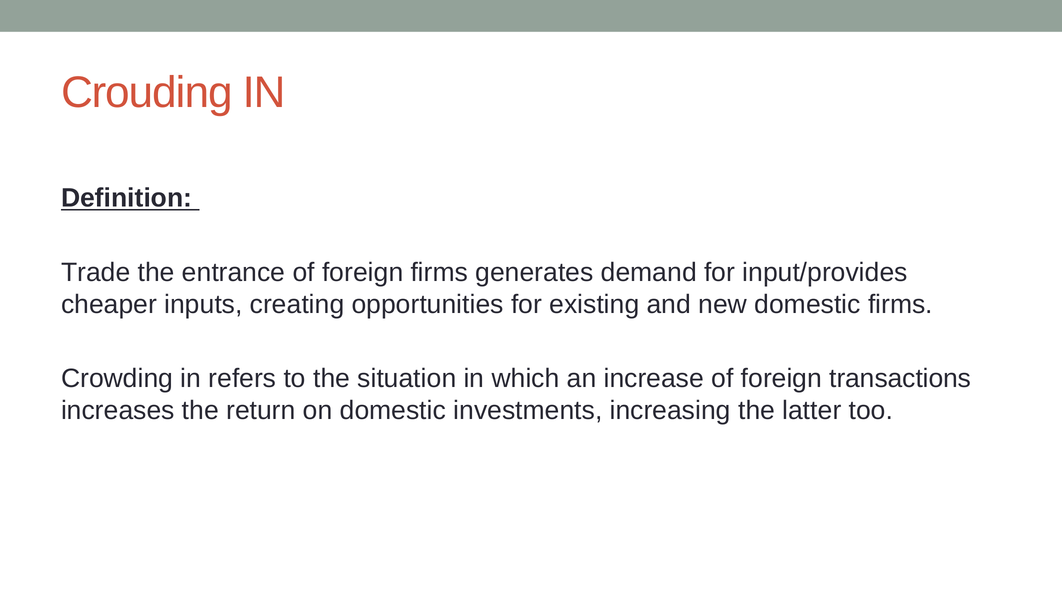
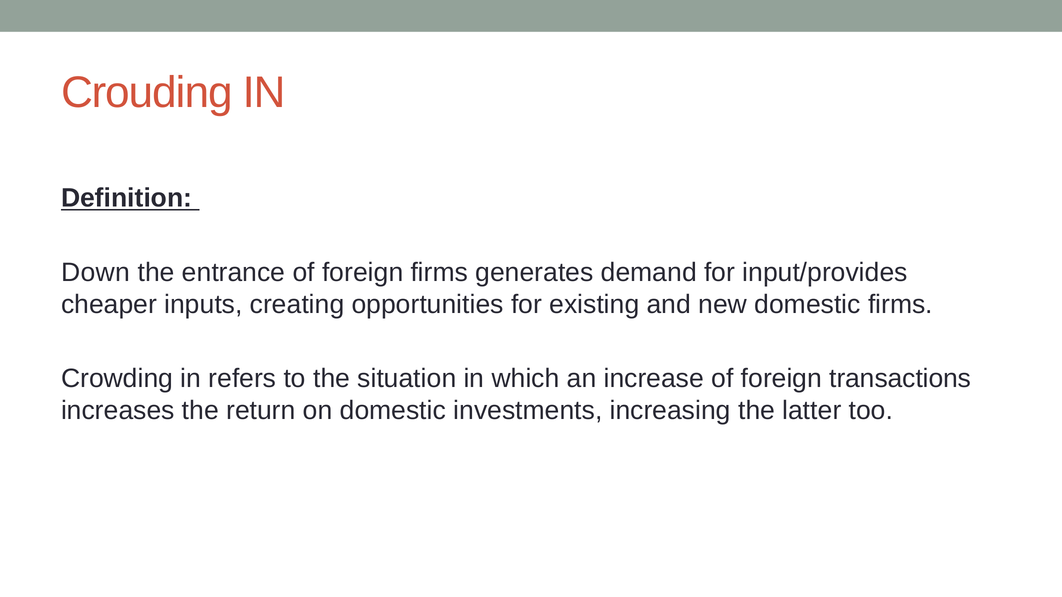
Trade: Trade -> Down (96, 273)
